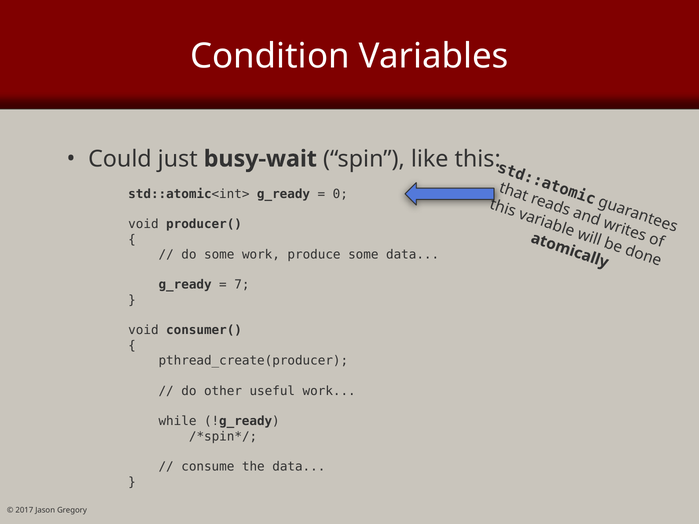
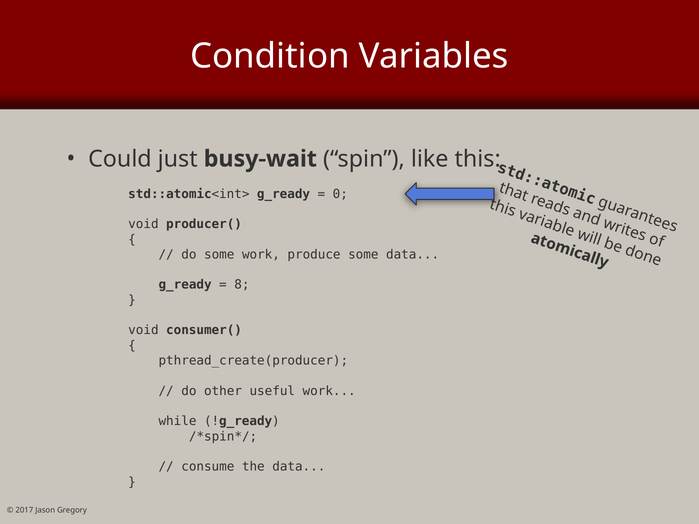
7: 7 -> 8 (242, 285)
